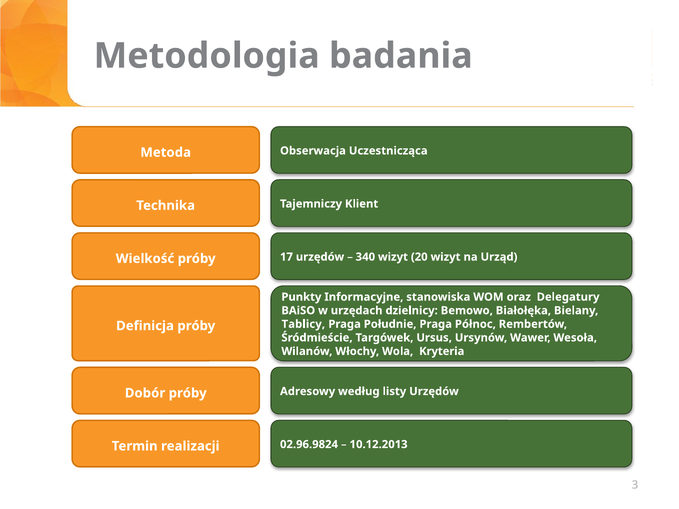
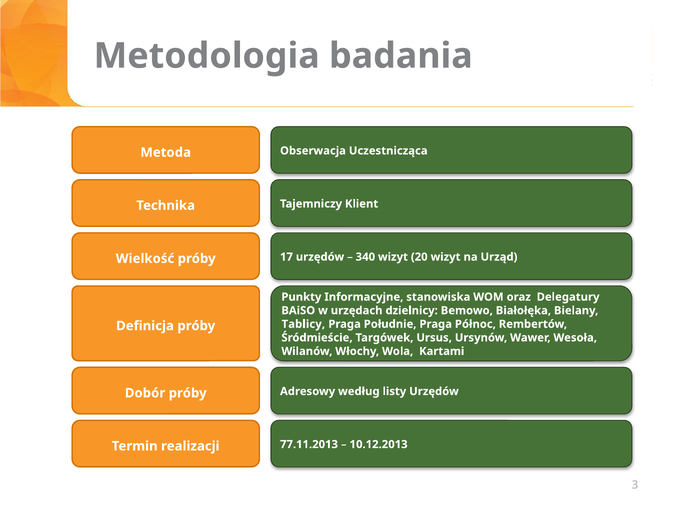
Kryteria: Kryteria -> Kartami (442, 351)
02.96.9824: 02.96.9824 -> 77.11.2013 (309, 445)
